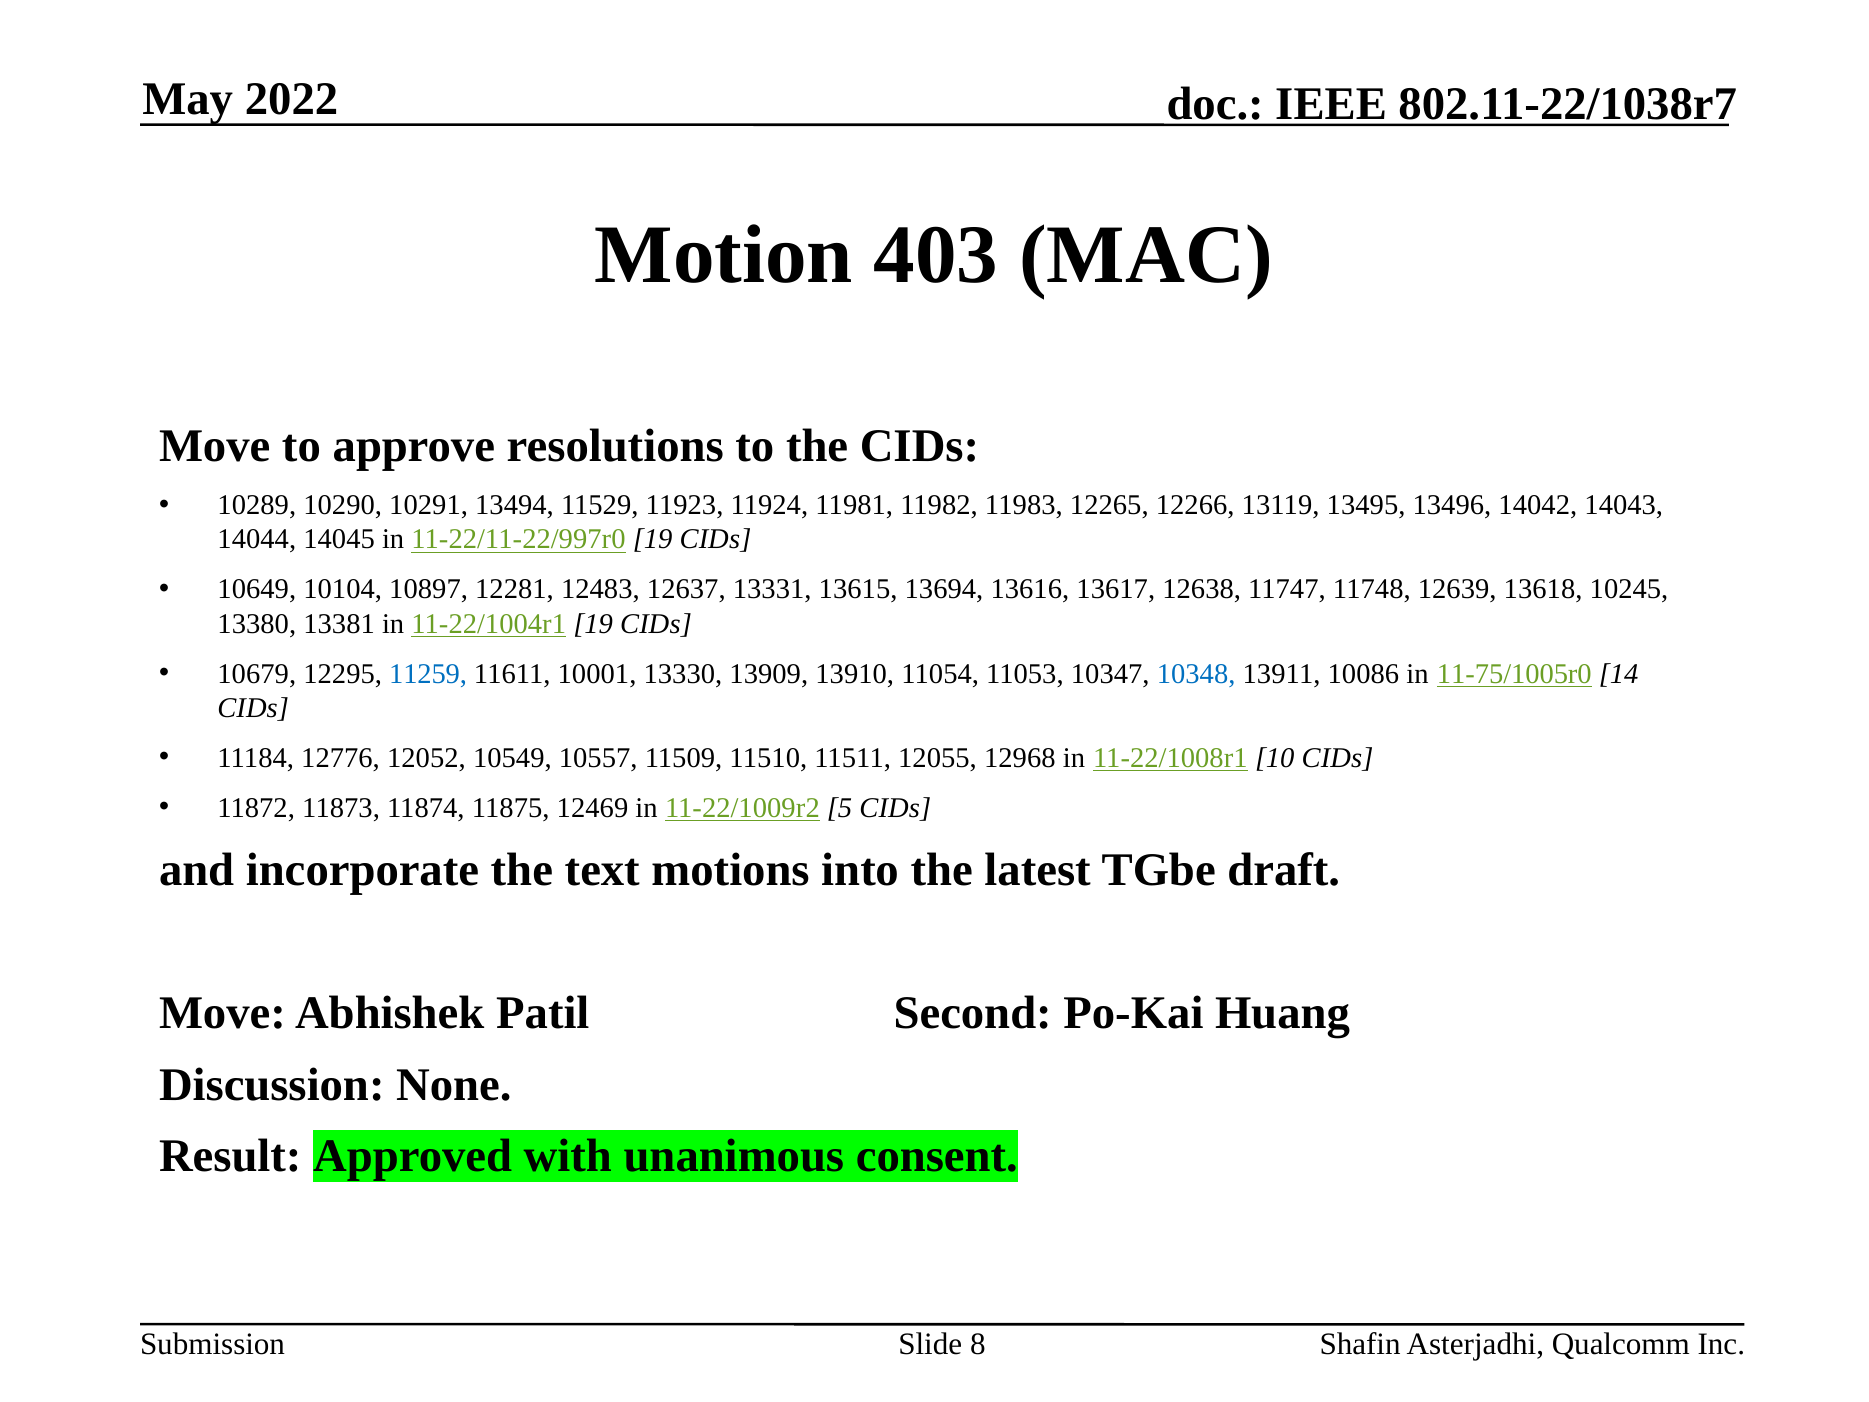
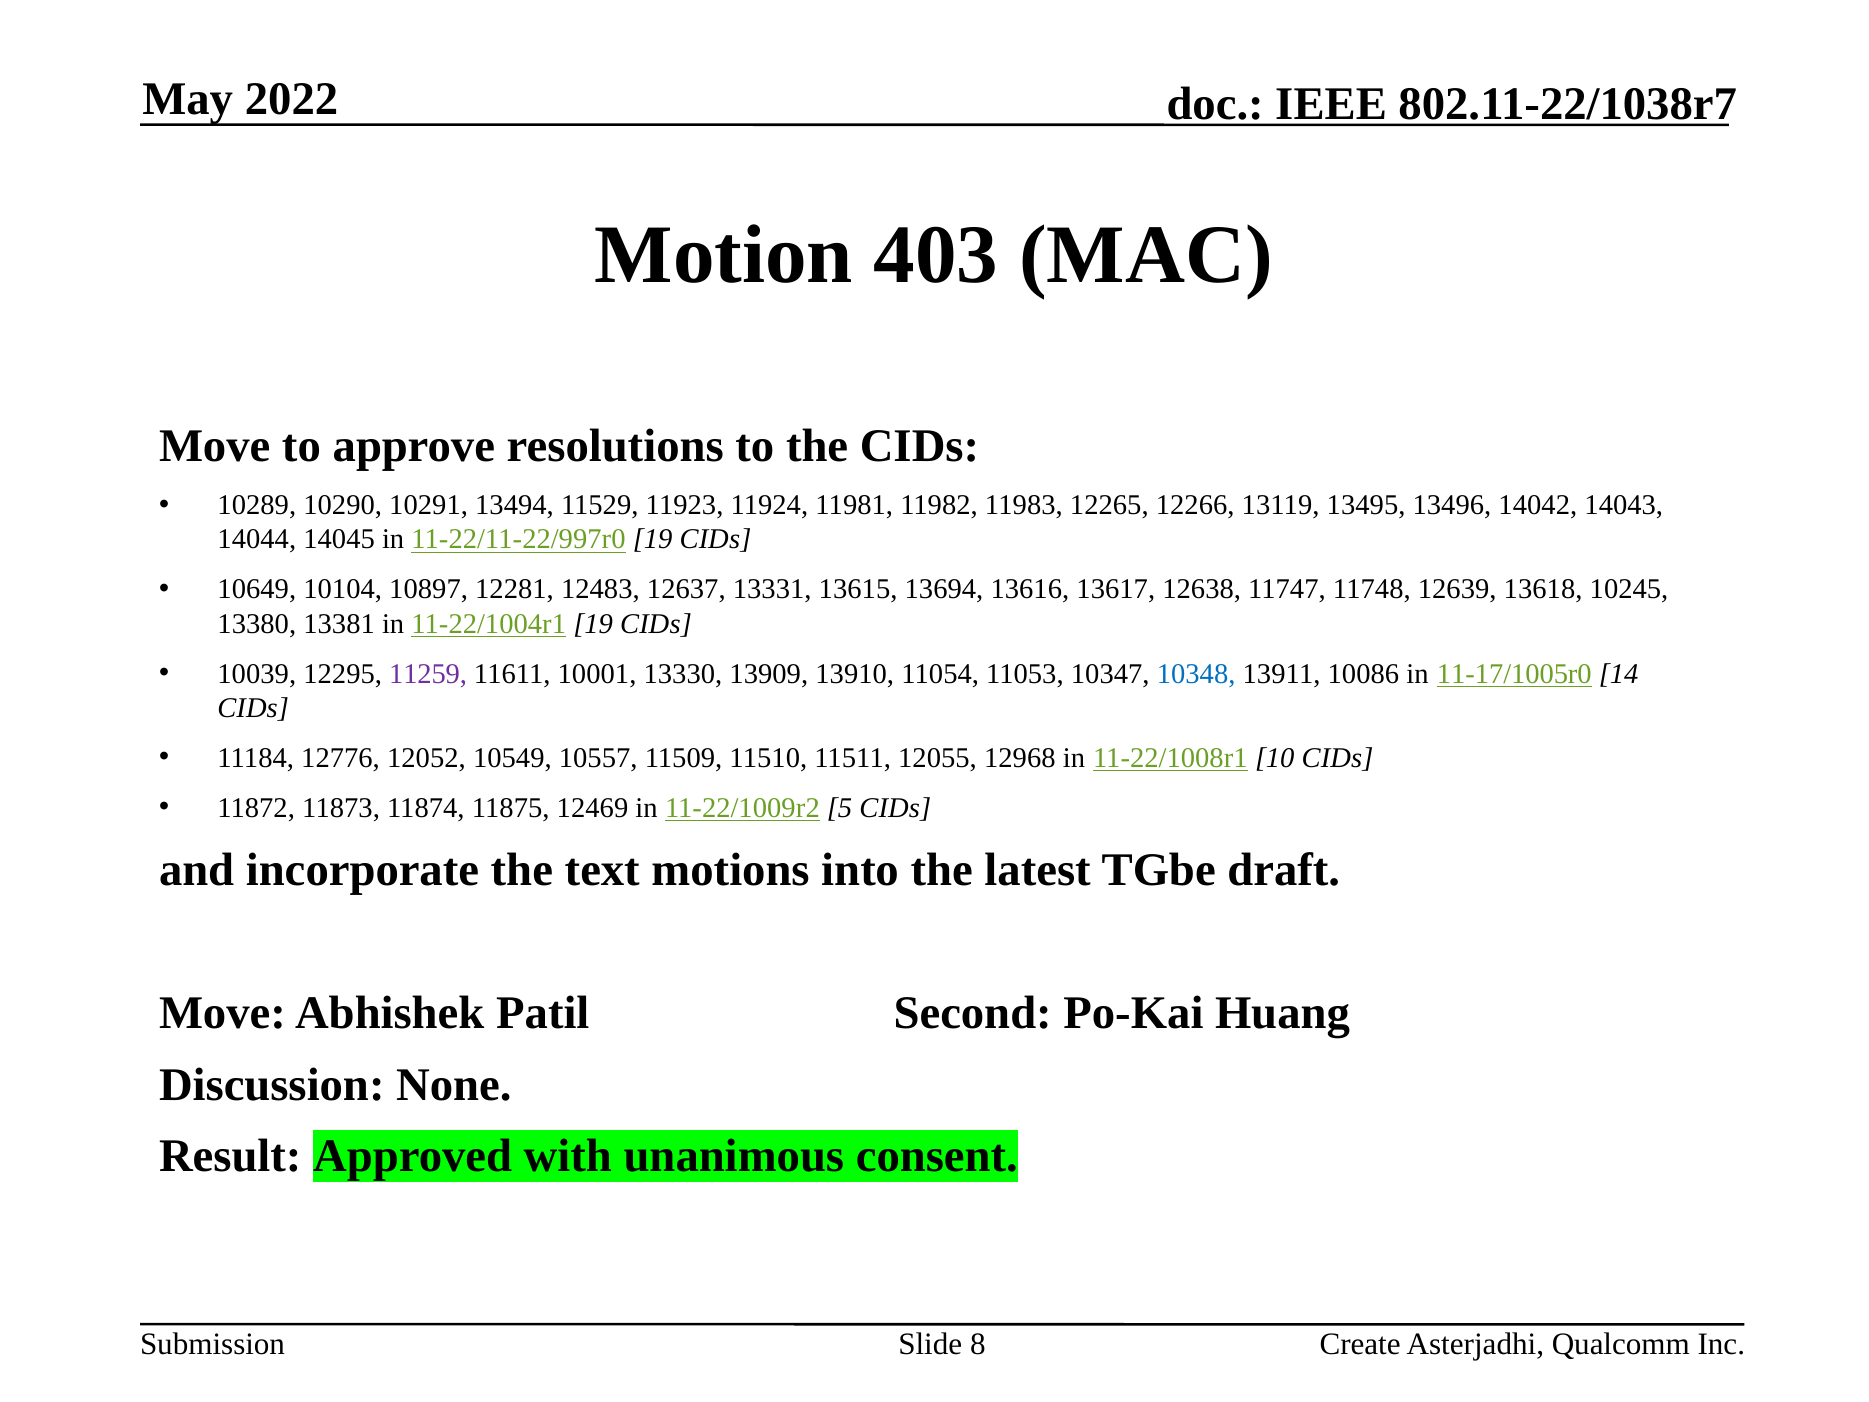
10679: 10679 -> 10039 (257, 673)
11259 colour: blue -> purple (428, 673)
11-75/1005r0: 11-75/1005r0 -> 11-17/1005r0 (1514, 673)
Shafin: Shafin -> Create (1360, 1344)
